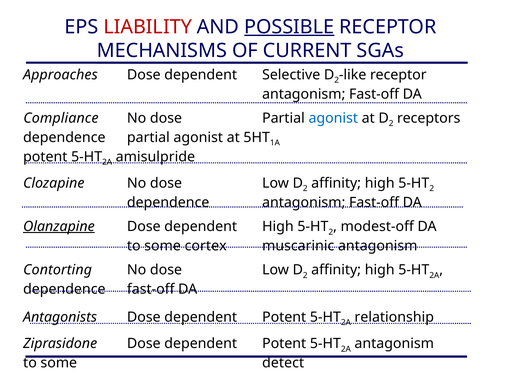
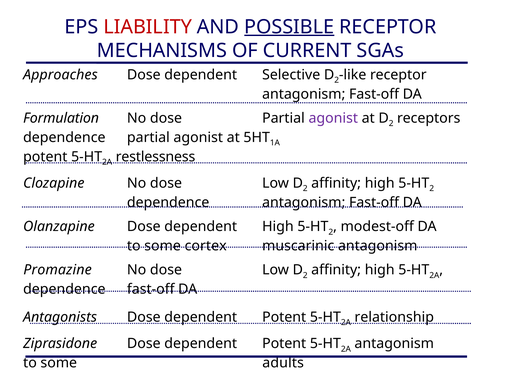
Compliance: Compliance -> Formulation (61, 118)
agonist colour: blue -> purple (333, 118)
amisulpride: amisulpride -> restlessness (156, 157)
Olanzapine underline: present -> none (59, 226)
Contorting: Contorting -> Promazine (58, 270)
detect: detect -> adults (283, 363)
